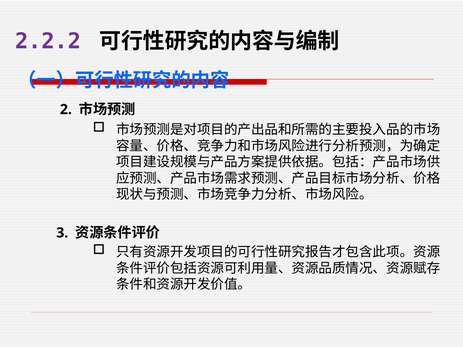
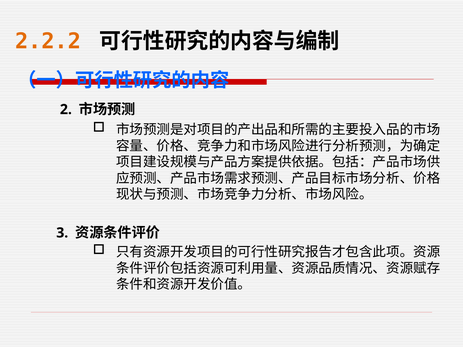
2.2.2 colour: purple -> orange (48, 41)
